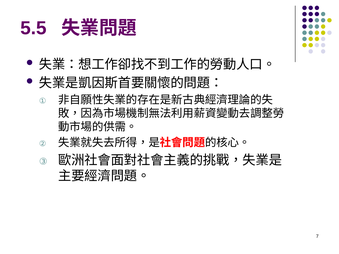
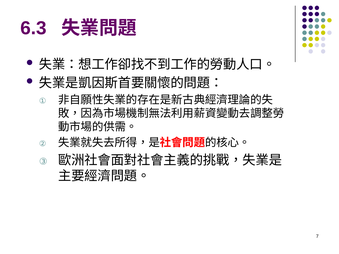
5.5: 5.5 -> 6.3 (33, 28)
